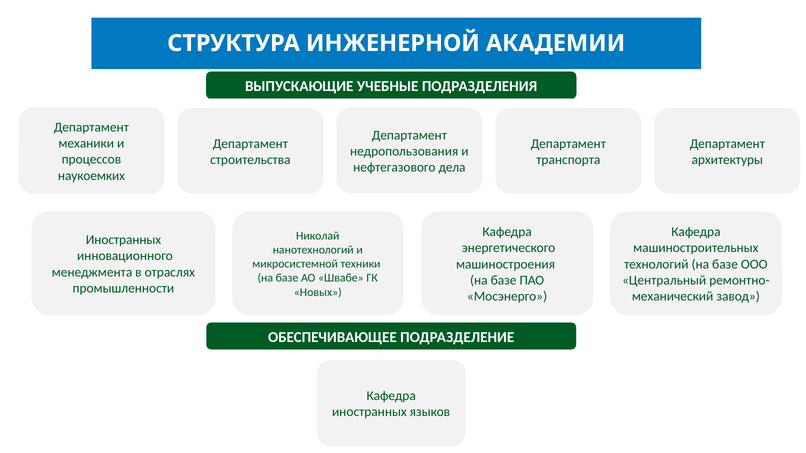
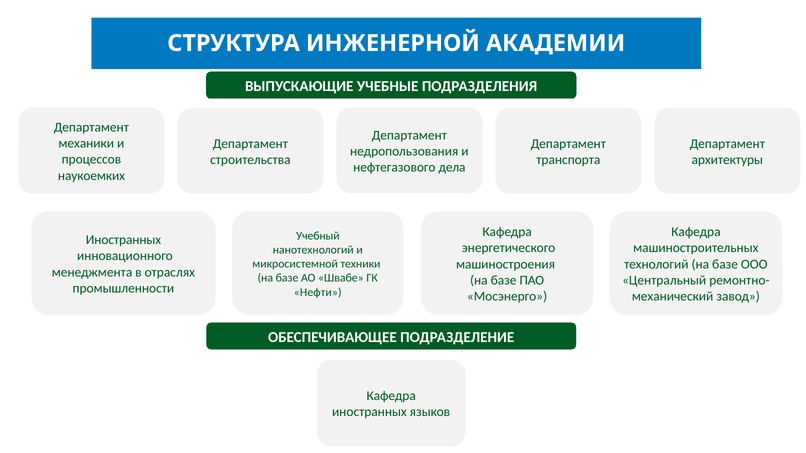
Николай: Николай -> Учебный (318, 236)
Новых: Новых -> Нефти (318, 292)
